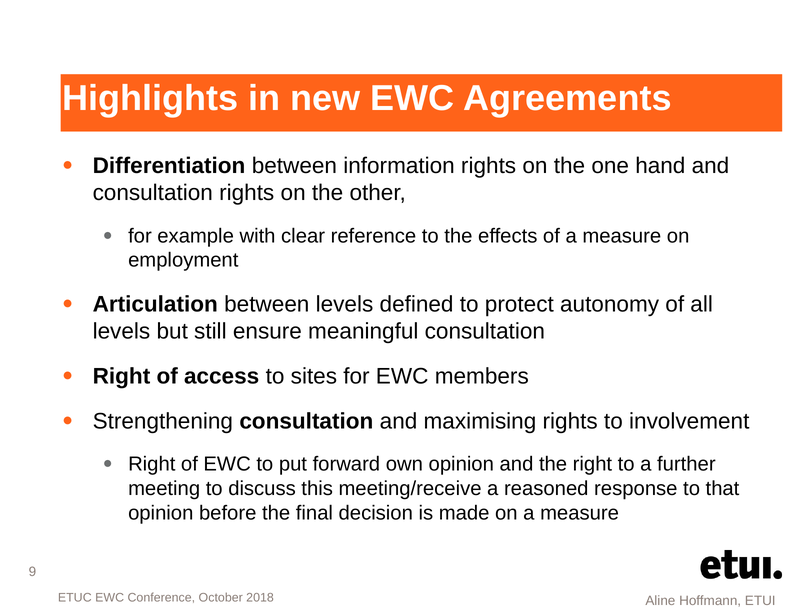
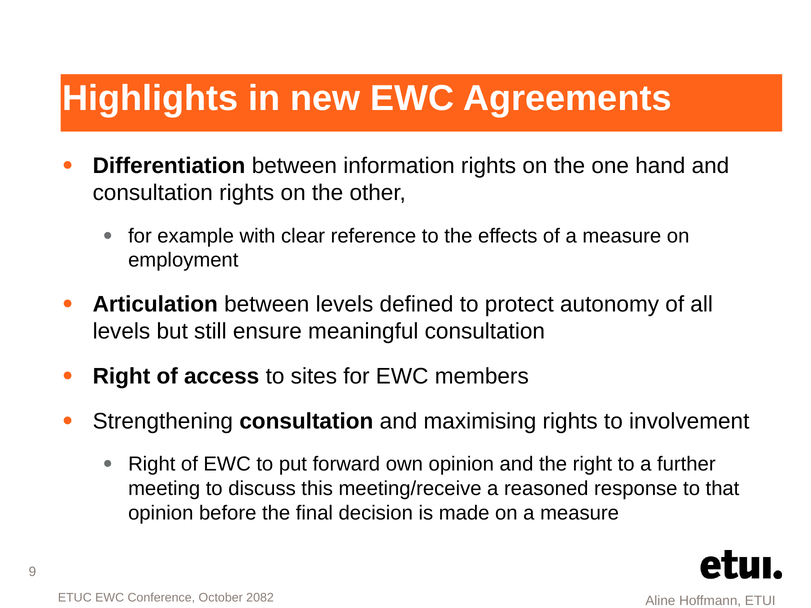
2018: 2018 -> 2082 (260, 598)
